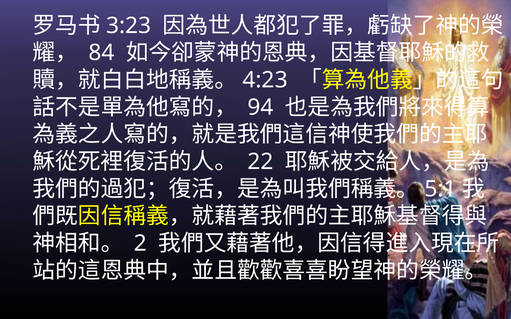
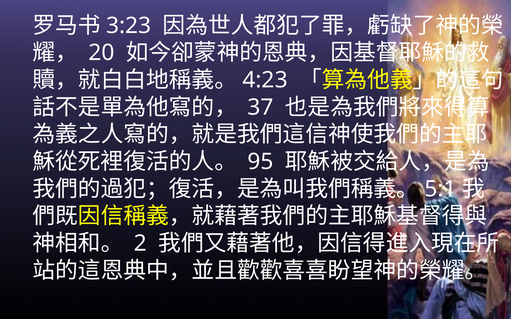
84: 84 -> 20 (101, 53)
94: 94 -> 37 (261, 107)
22: 22 -> 95 (261, 162)
